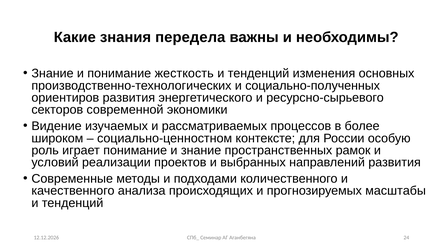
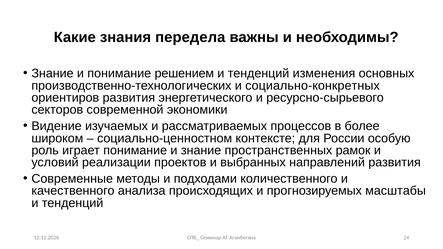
жесткость: жесткость -> решением (184, 74)
социально-полученных: социально-полученных -> социально-конкретных (313, 86)
